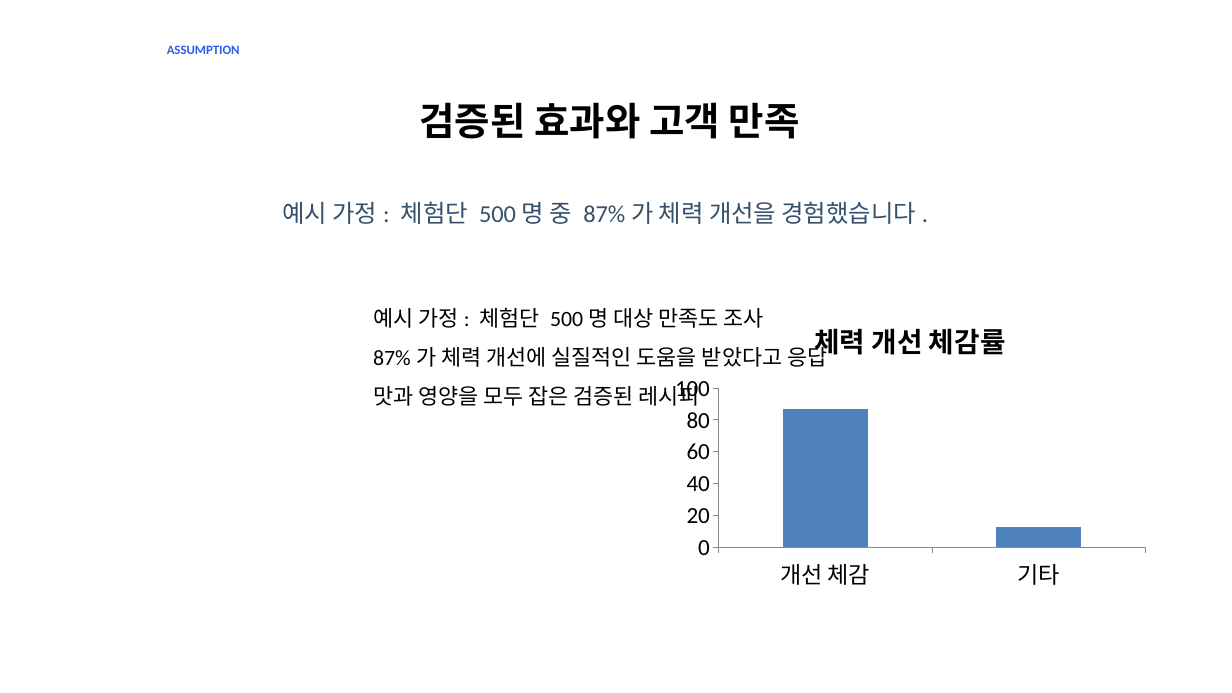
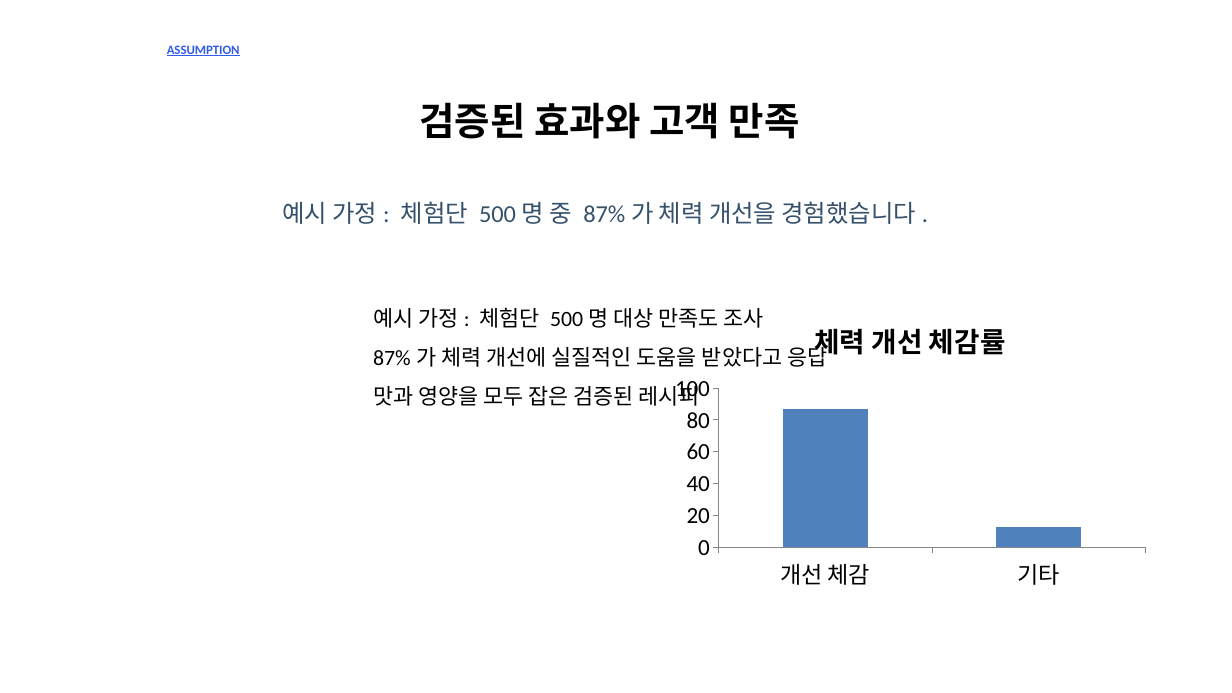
ASSUMPTION underline: none -> present (203, 50)
